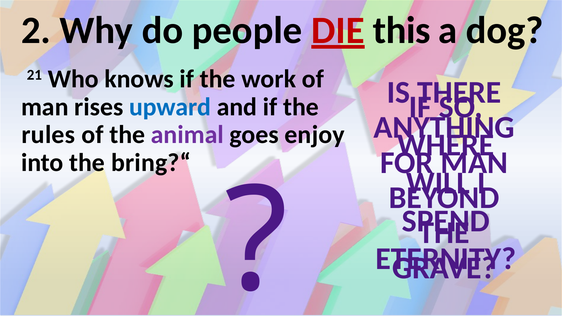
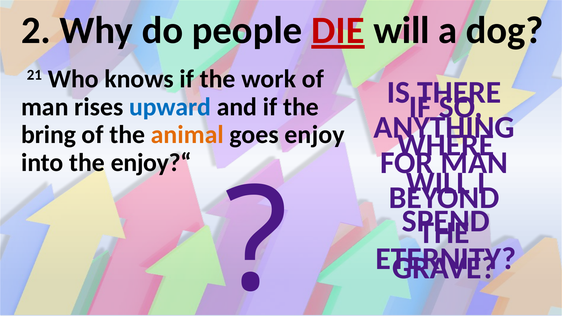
this: this -> will (402, 30)
rules: rules -> bring (48, 135)
animal colour: purple -> orange (187, 135)
bring?“: bring?“ -> enjoy?“ (151, 163)
